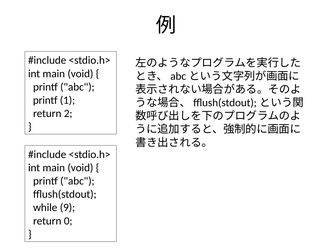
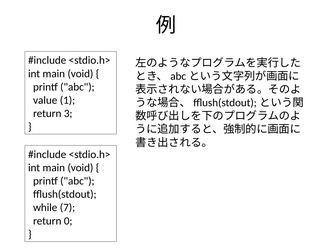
printf: printf -> value (45, 100)
2: 2 -> 3 (68, 113)
9: 9 -> 7 (67, 208)
